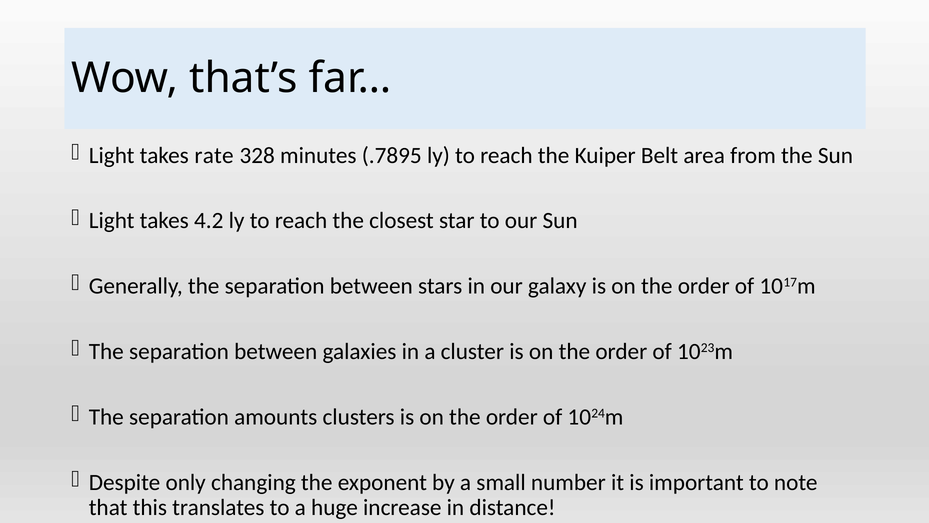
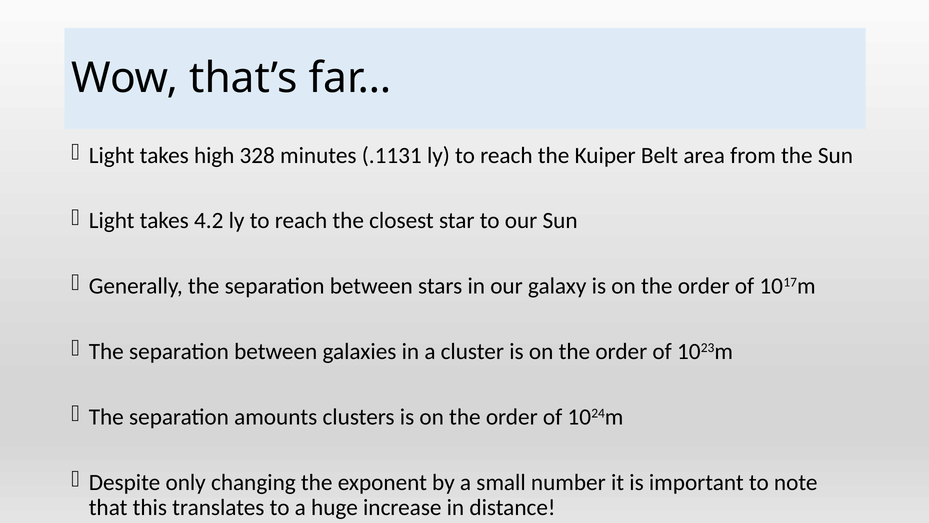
rate: rate -> high (214, 155)
.7895: .7895 -> .1131 (392, 155)
